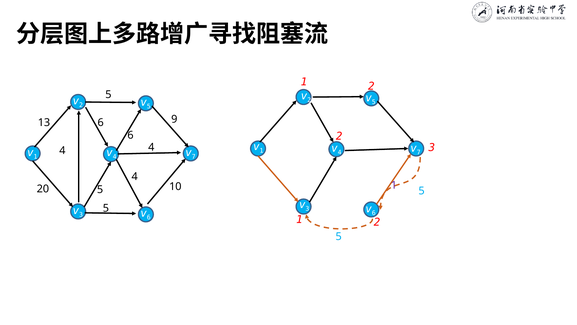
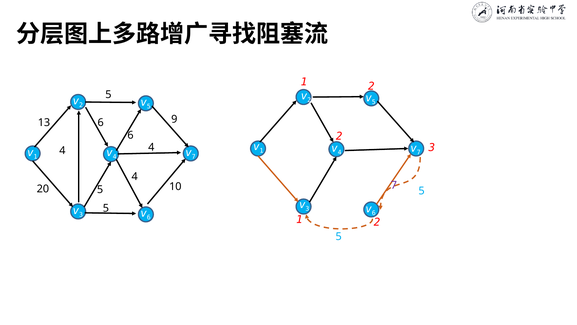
10 1: 1 -> 7 (394, 185)
